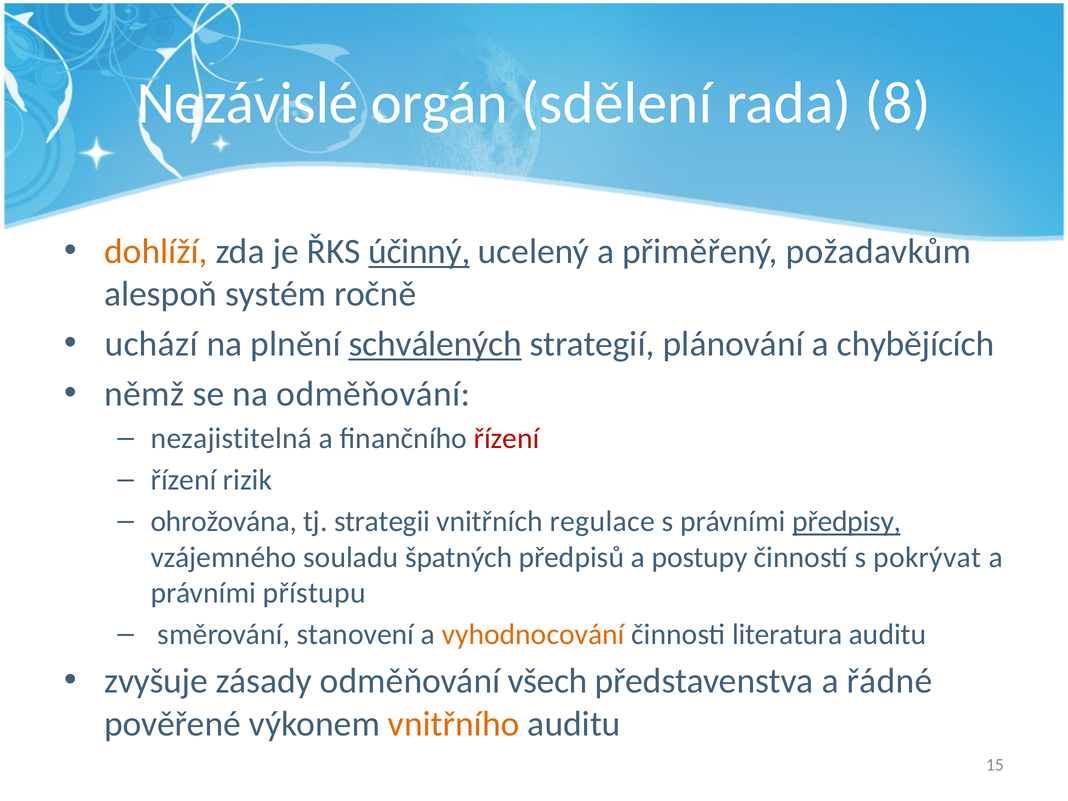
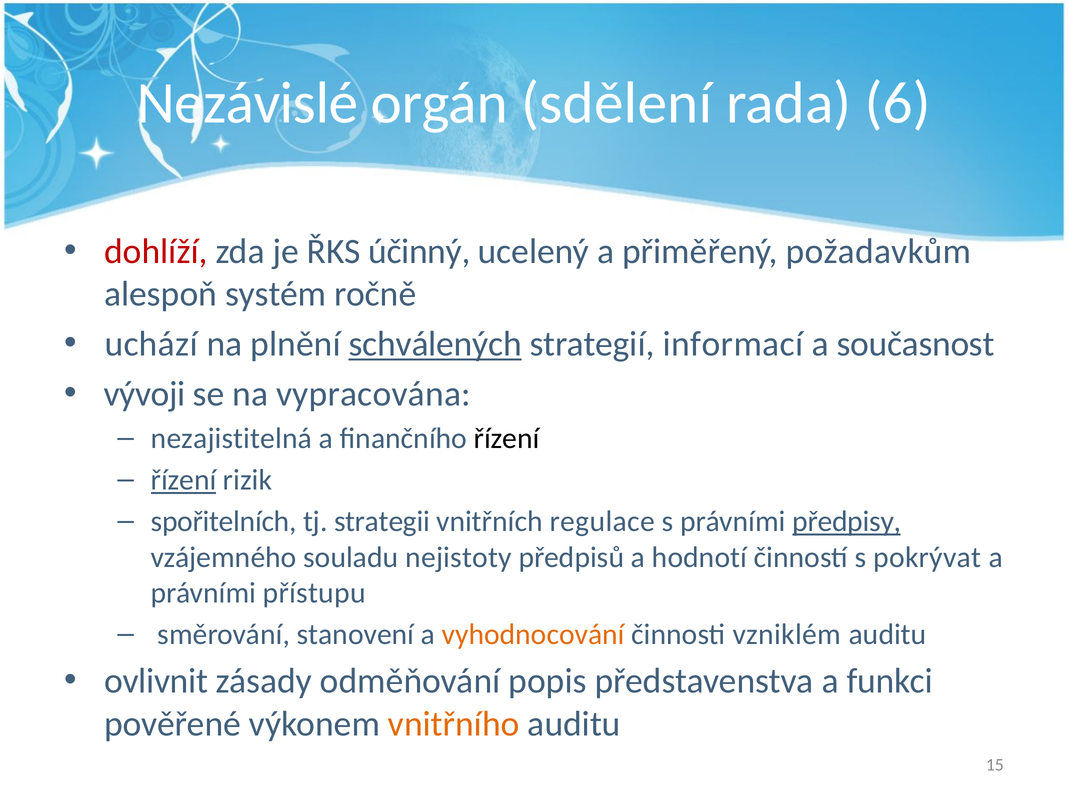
8: 8 -> 6 (898, 103)
dohlíží colour: orange -> red (156, 252)
účinný underline: present -> none (419, 252)
plánování: plánování -> informací (733, 344)
chybějících: chybějících -> současnost (916, 344)
němž: němž -> vývoji (145, 394)
na odměňování: odměňování -> vypracována (374, 394)
řízení colour: red -> black (507, 439)
řízení underline: none -> present (184, 480)
ohrožována: ohrožována -> spořitelních (224, 522)
špatných: špatných -> nejistoty (458, 557)
postupy: postupy -> hodnotí (699, 557)
literatura: literatura -> vzniklém (787, 634)
zvyšuje: zvyšuje -> ovlivnit (156, 681)
všech: všech -> popis (547, 681)
řádné: řádné -> funkci (890, 681)
